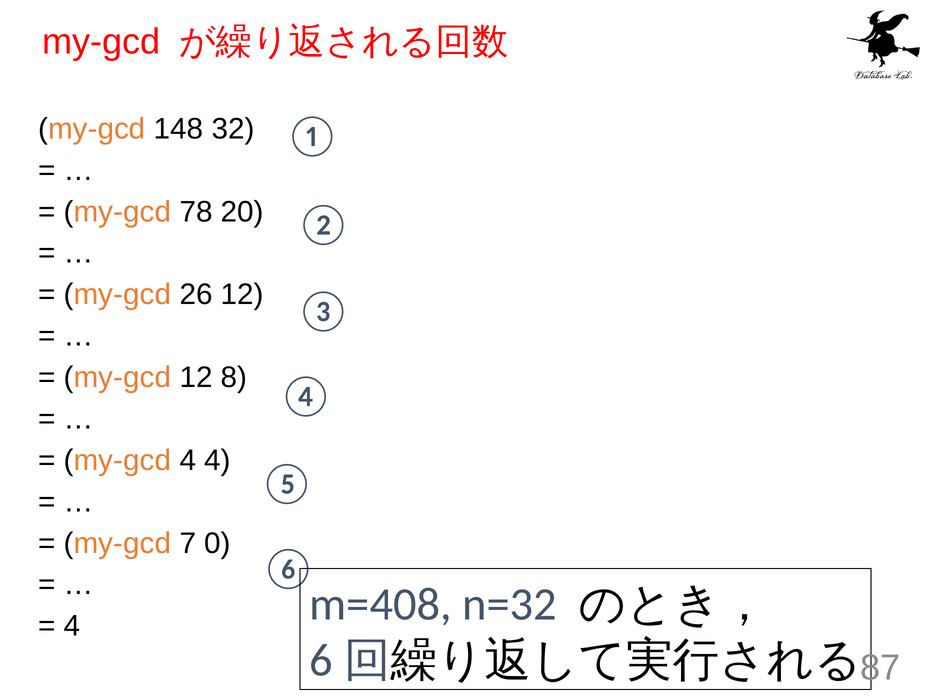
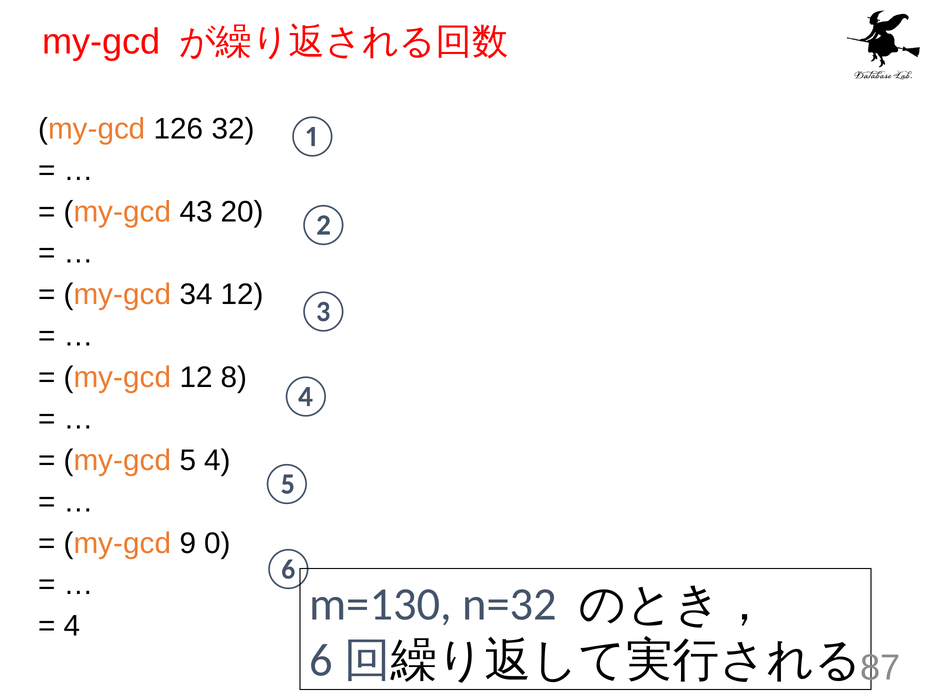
148: 148 -> 126 (179, 129)
78: 78 -> 43 (196, 212)
26: 26 -> 34 (196, 294)
my-gcd 4: 4 -> 5 (188, 460)
7: 7 -> 9 (188, 543)
m=408: m=408 -> m=130 (381, 604)
